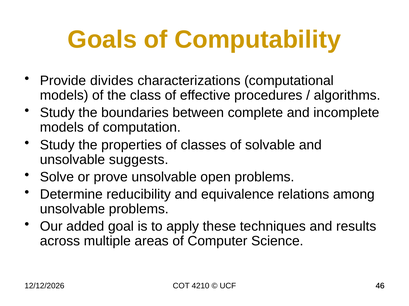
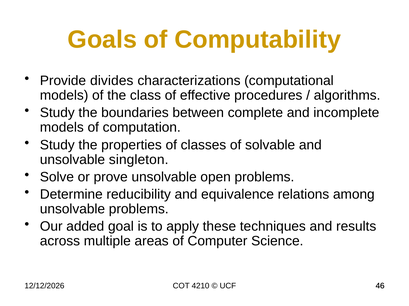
suggests: suggests -> singleton (139, 160)
